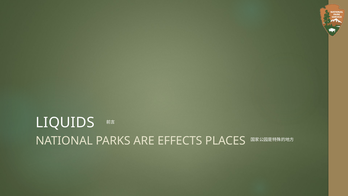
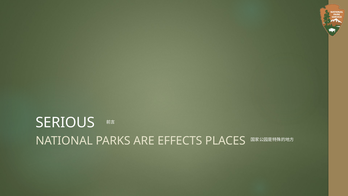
LIQUIDS: LIQUIDS -> SERIOUS (65, 123)
